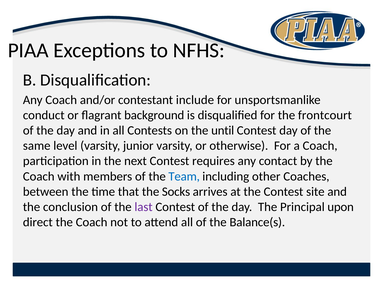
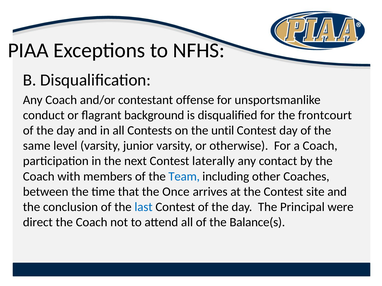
include: include -> offense (195, 100)
requires: requires -> laterally (213, 161)
Socks: Socks -> Once (176, 192)
last colour: purple -> blue (144, 207)
upon: upon -> were (341, 207)
